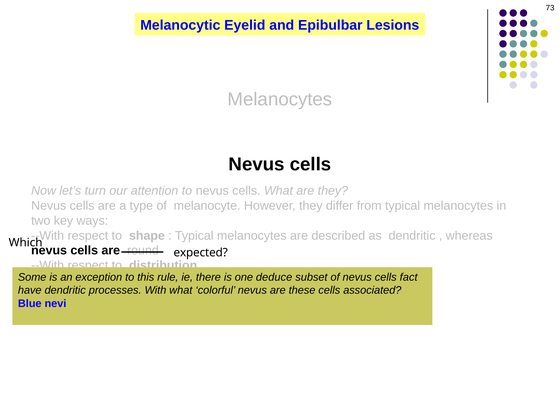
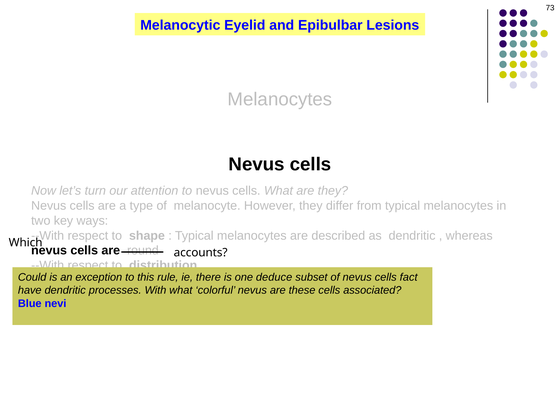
expected: expected -> accounts (201, 253)
Some: Some -> Could (32, 277)
